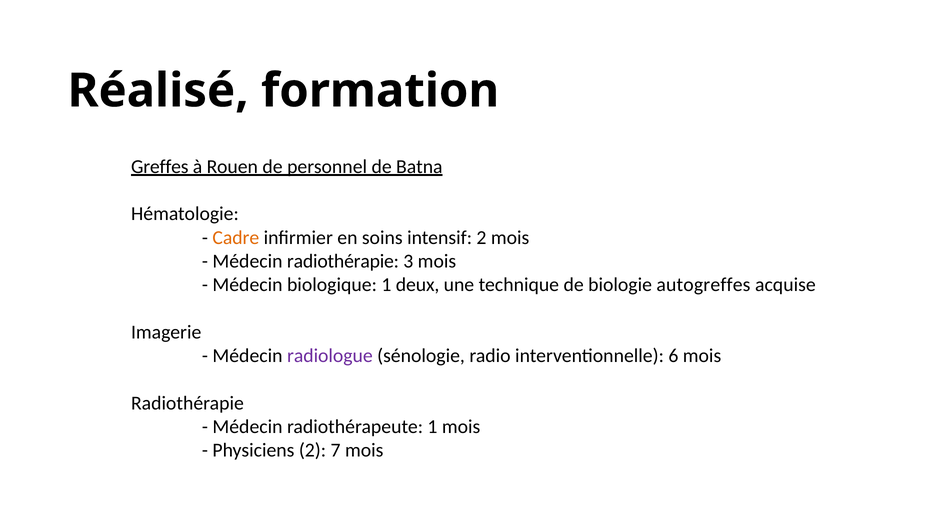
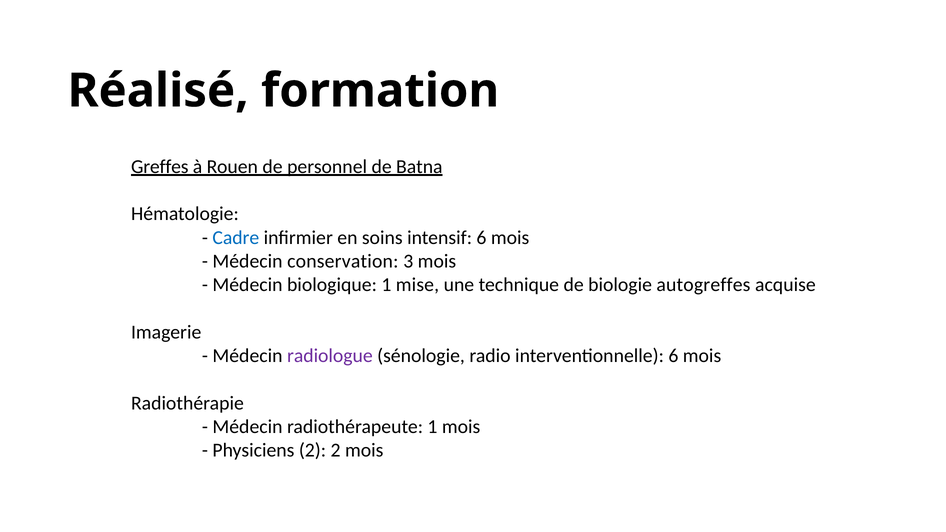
Cadre colour: orange -> blue (236, 238)
intensif 2: 2 -> 6 (481, 238)
Médecin radiothérapie: radiothérapie -> conservation (343, 261)
deux: deux -> mise (417, 285)
2 7: 7 -> 2 (336, 451)
